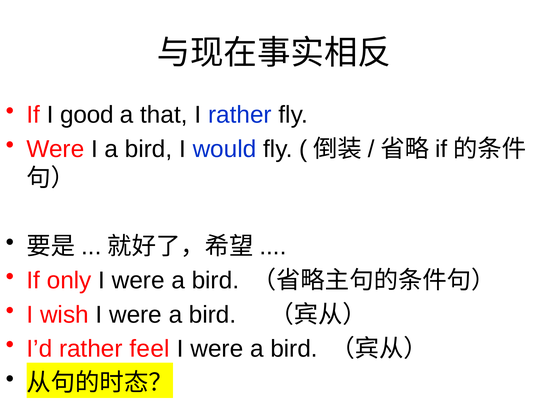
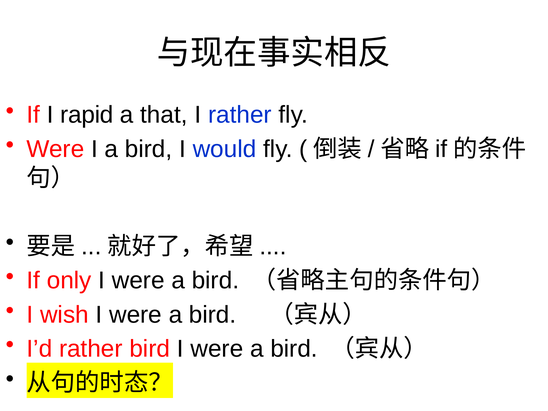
good: good -> rapid (87, 115)
rather feel: feel -> bird (150, 349)
